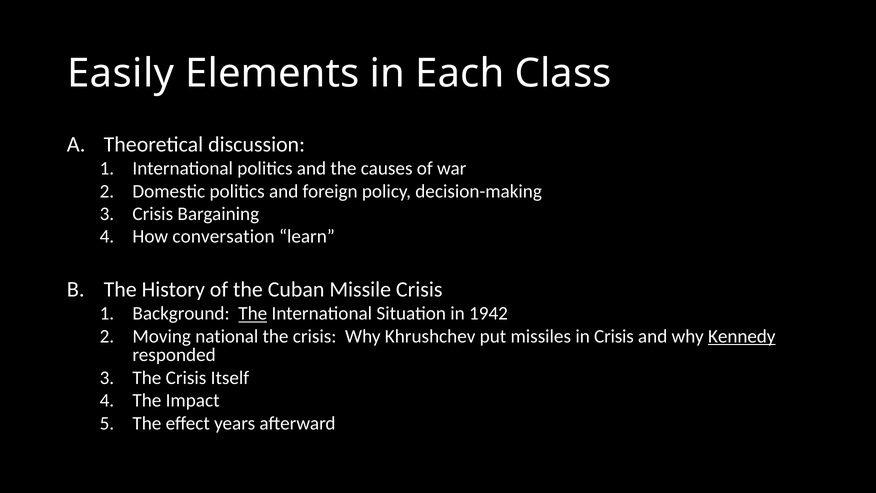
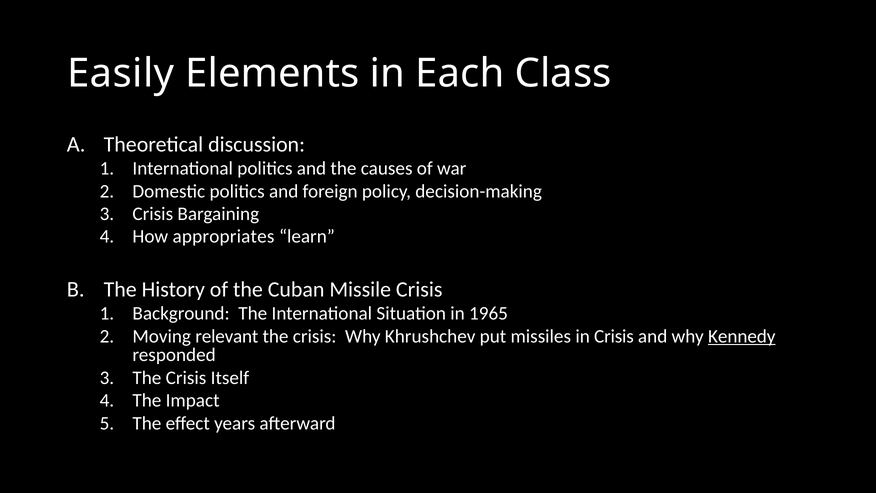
conversation: conversation -> appropriates (223, 237)
The underline: present -> none (253, 314)
1942: 1942 -> 1965 (489, 314)
national: national -> relevant (227, 336)
